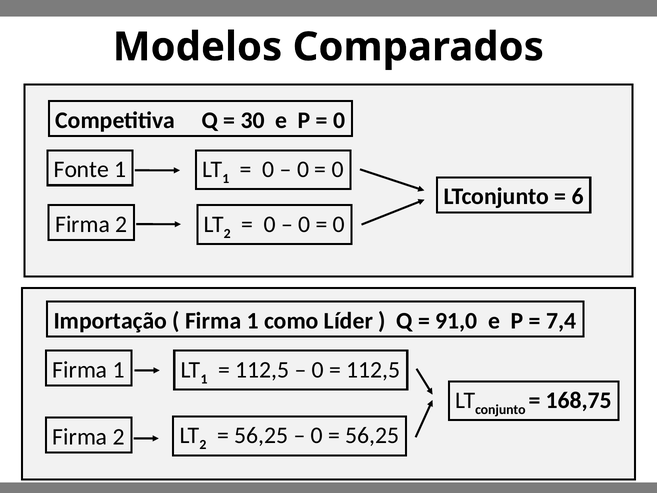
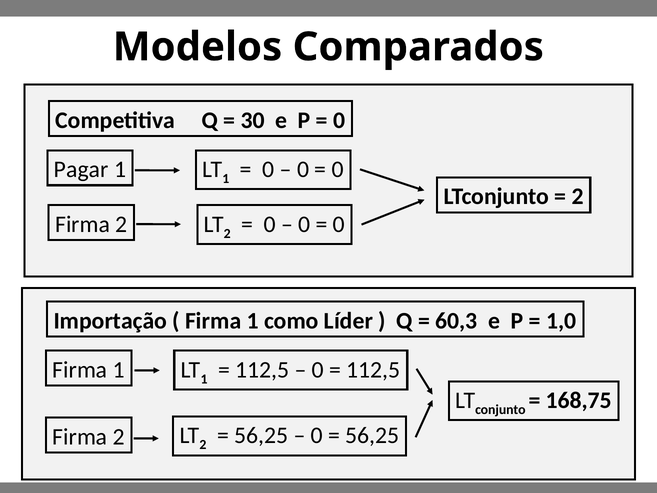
Fonte: Fonte -> Pagar (81, 169)
6: 6 -> 2 (578, 196)
91,0: 91,0 -> 60,3 (456, 321)
7,4: 7,4 -> 1,0 (561, 321)
